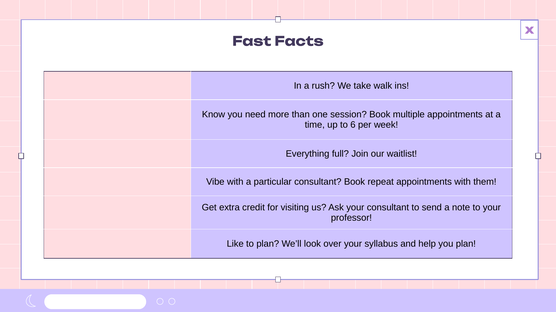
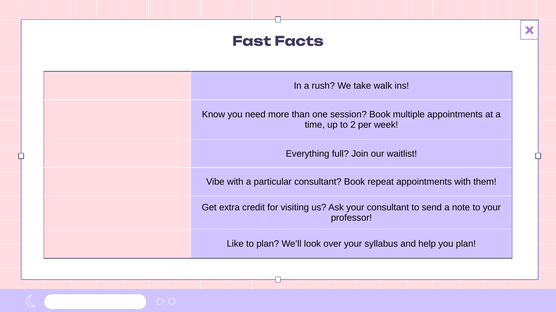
6: 6 -> 2 (353, 125)
